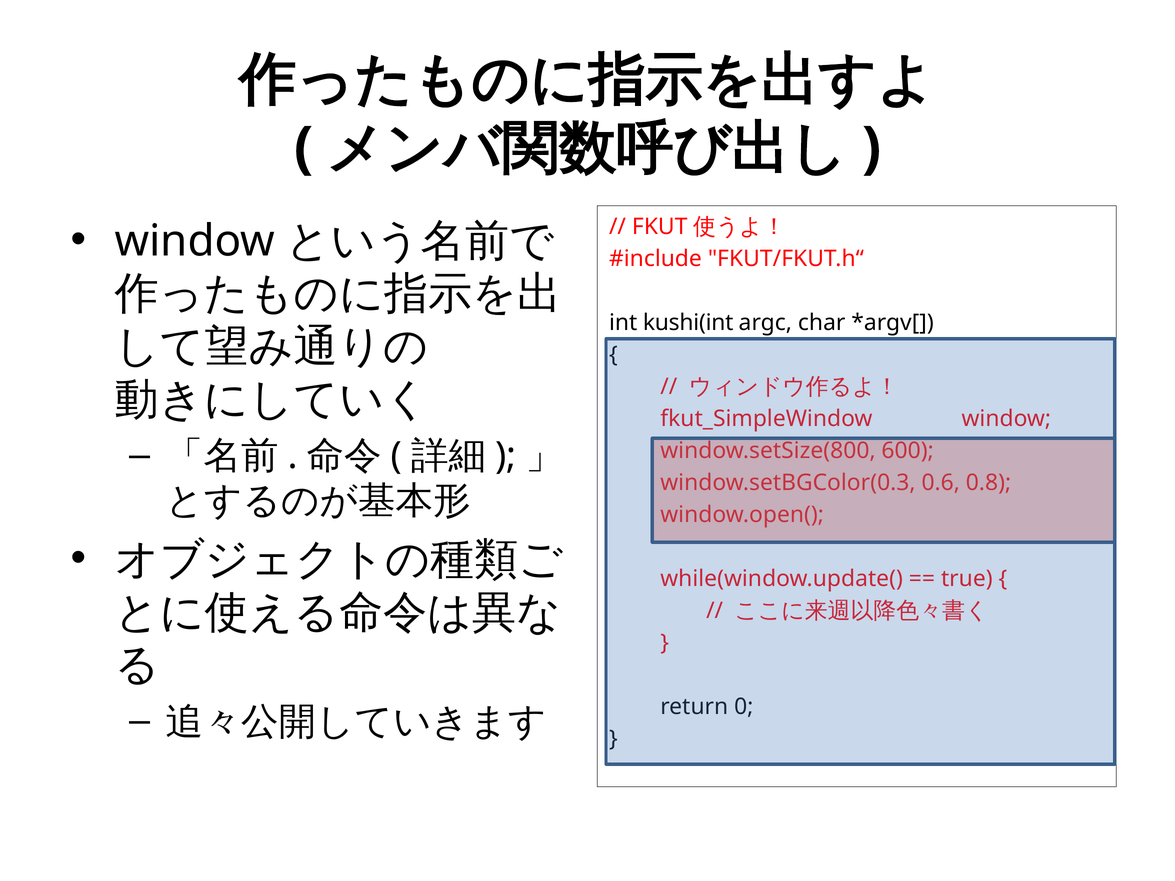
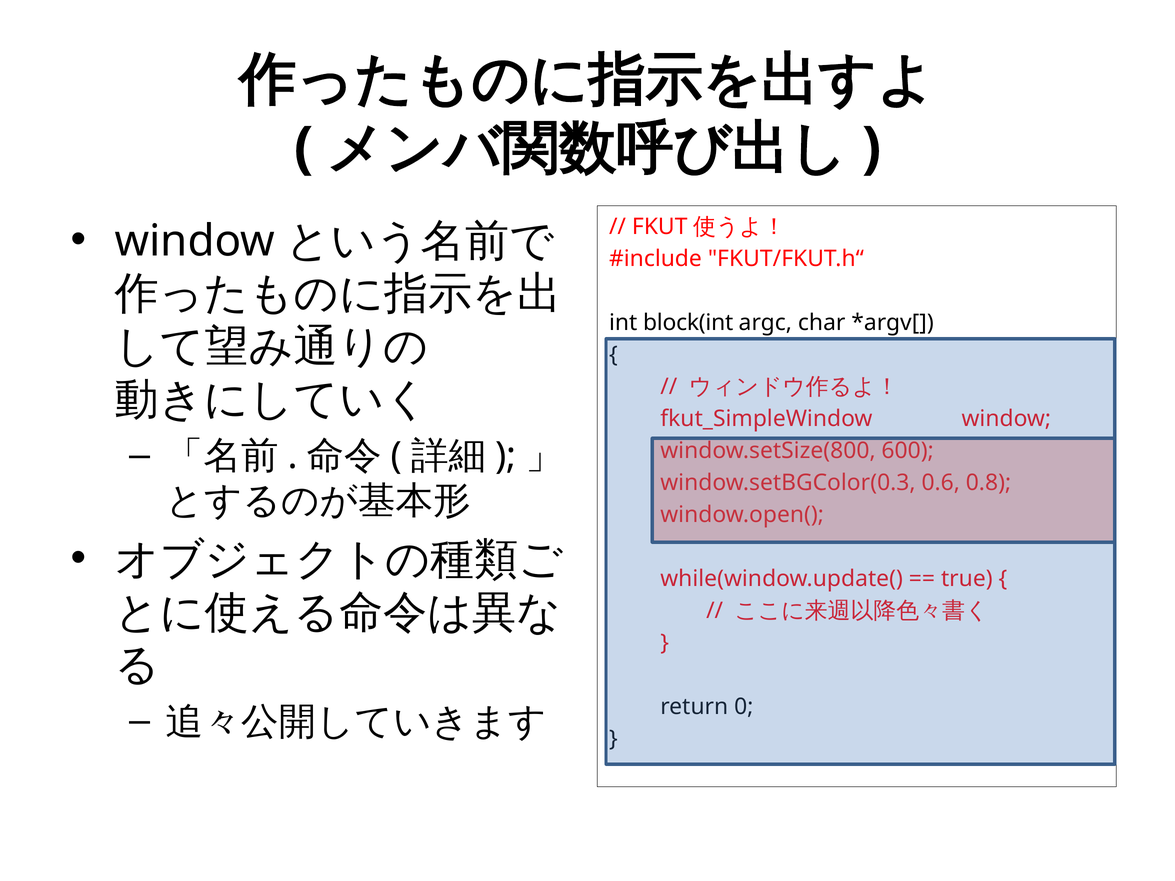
kushi(int: kushi(int -> block(int (688, 323)
